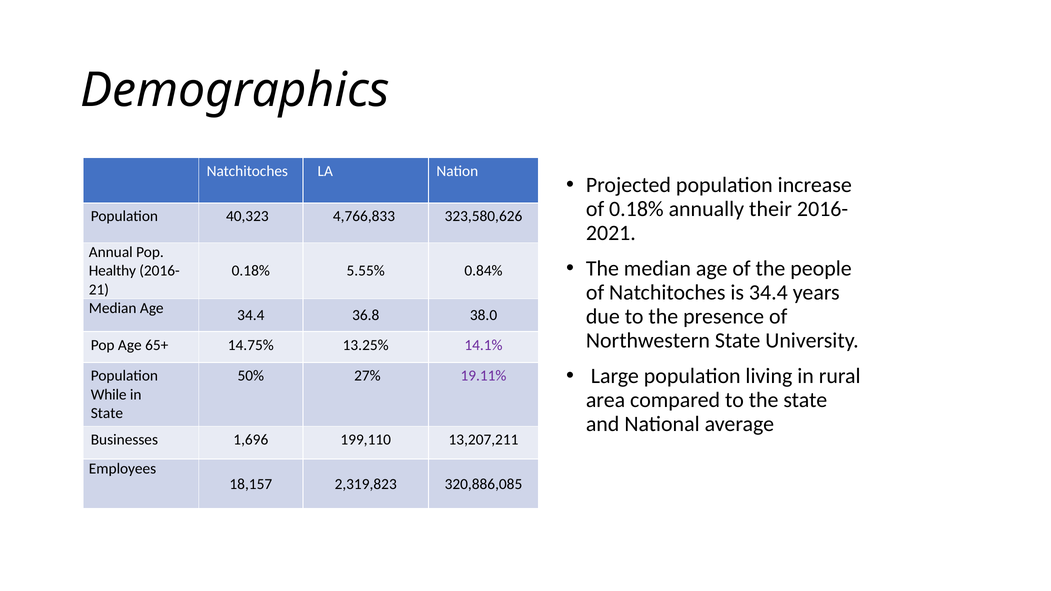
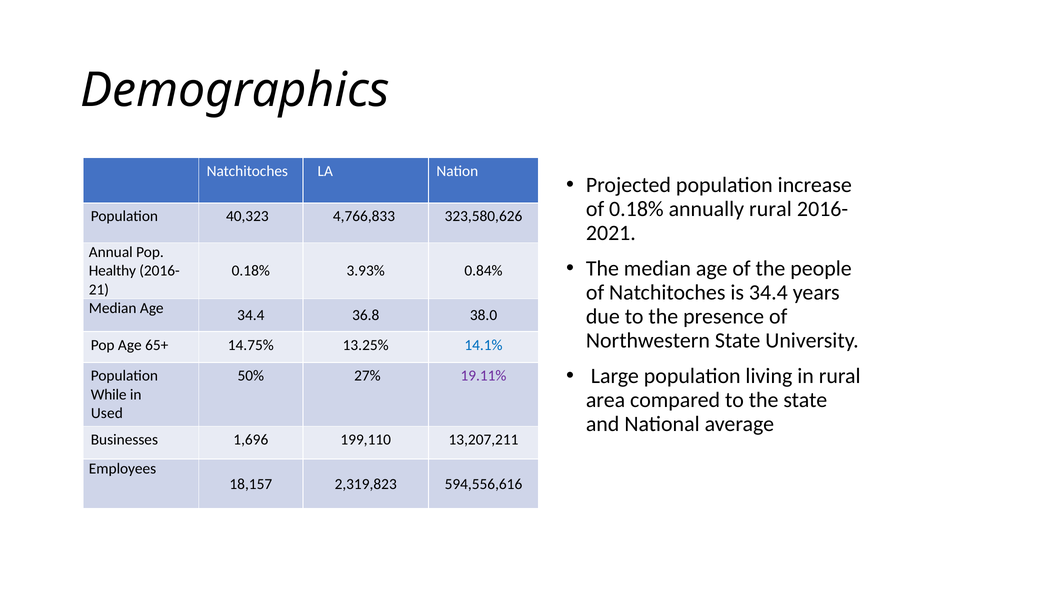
annually their: their -> rural (770, 209)
5.55%: 5.55% -> 3.93% (366, 271)
14.1% colour: purple -> blue (483, 345)
State: State -> Used (107, 413)
320,886,085: 320,886,085 -> 594,556,616 (483, 484)
